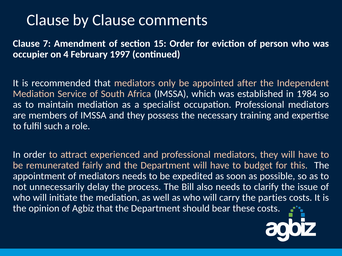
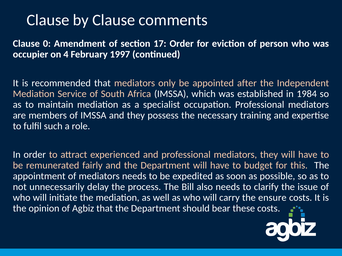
7: 7 -> 0 (47, 44)
15: 15 -> 17 (160, 44)
parties: parties -> ensure (272, 198)
